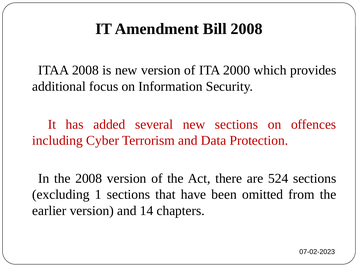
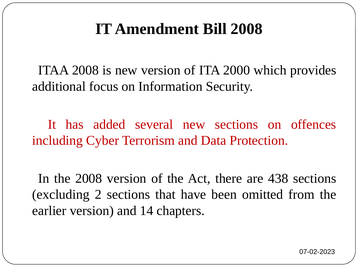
524: 524 -> 438 (278, 179)
1: 1 -> 2 (98, 195)
